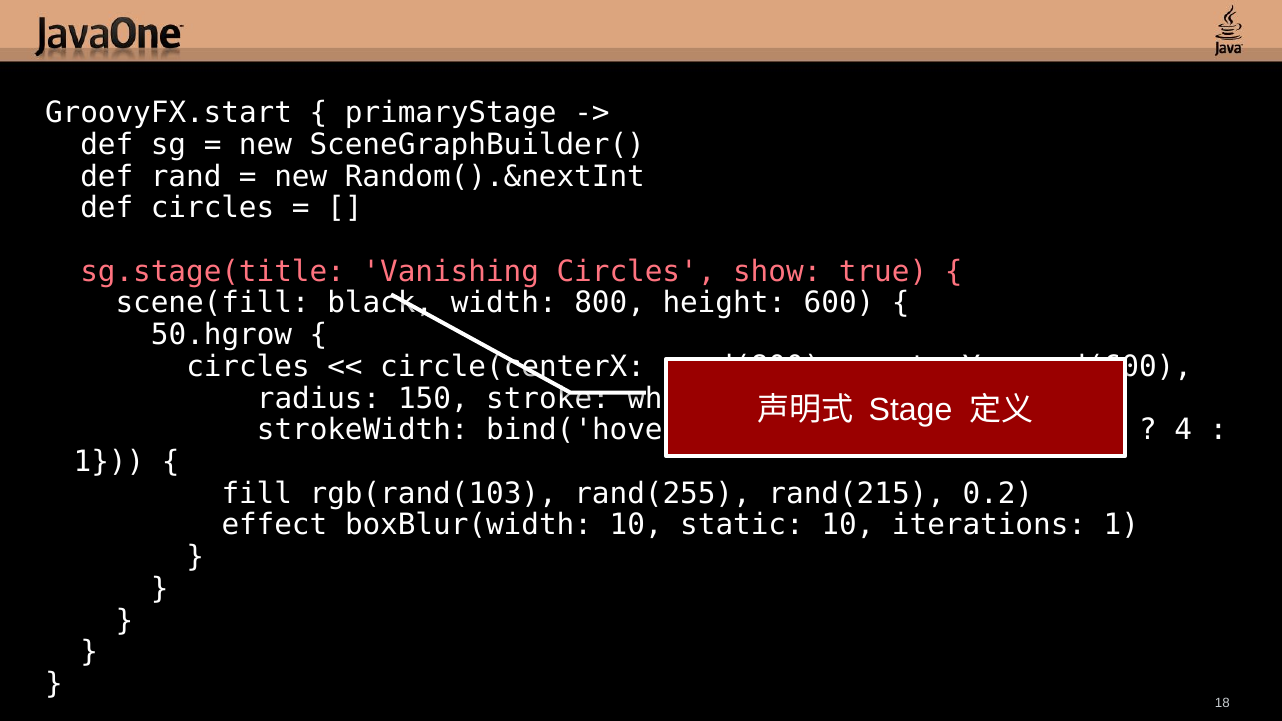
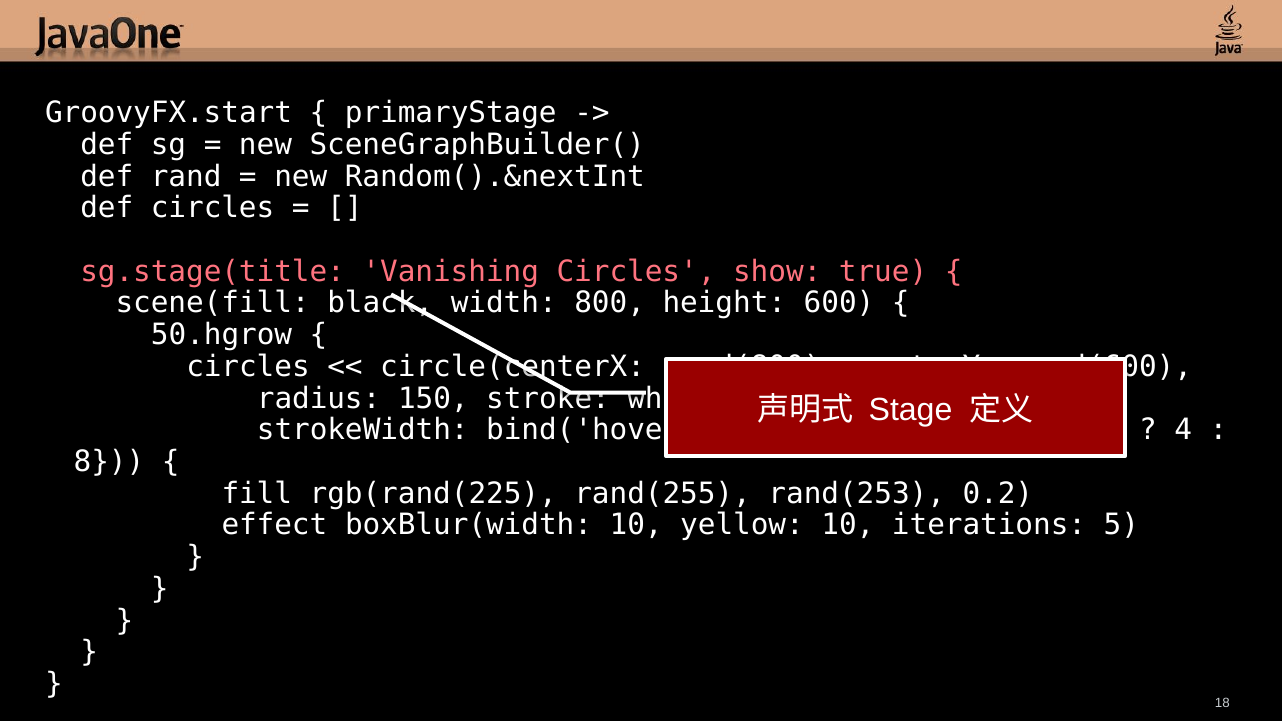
1: 1 -> 8 (109, 462)
rgb(rand(103: rgb(rand(103 -> rgb(rand(225 (433, 494)
rand(215: rand(215 -> rand(253 (857, 494)
static: static -> yellow (742, 525)
iterations 1: 1 -> 5 (1121, 525)
